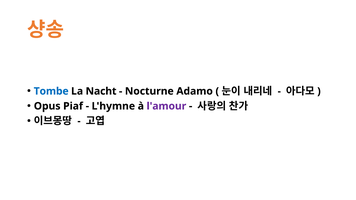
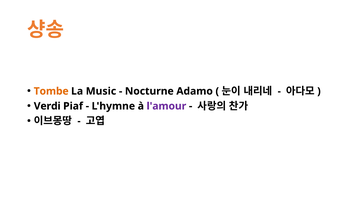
Tombe colour: blue -> orange (51, 91)
Nacht: Nacht -> Music (101, 91)
Opus: Opus -> Verdi (47, 106)
